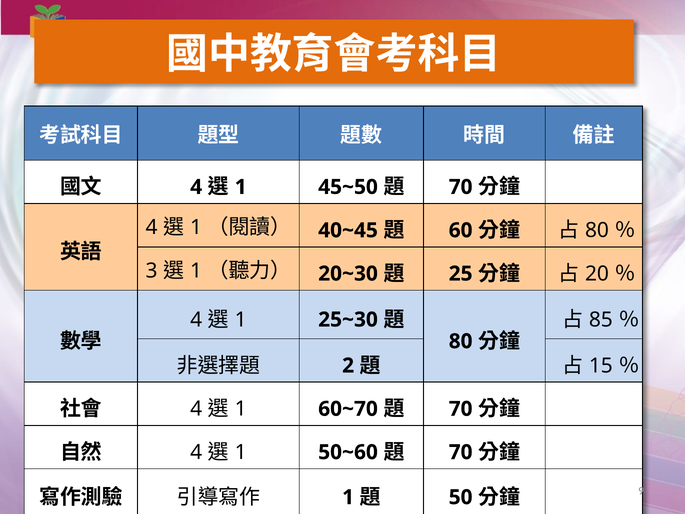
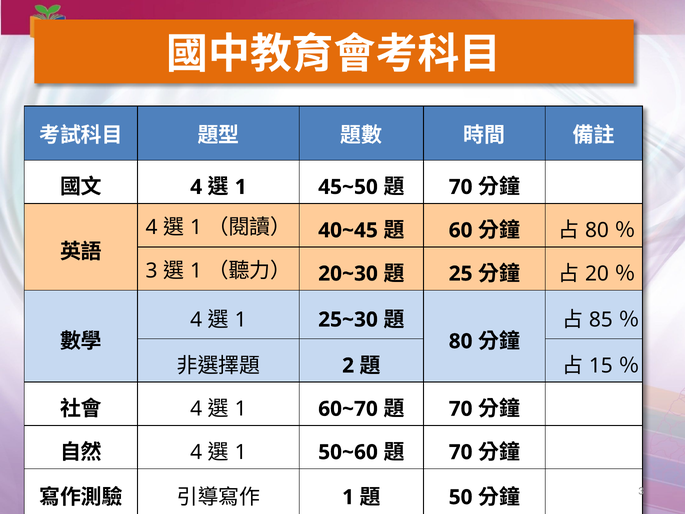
9: 9 -> 3 (641, 491)
